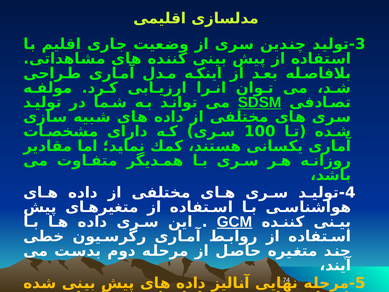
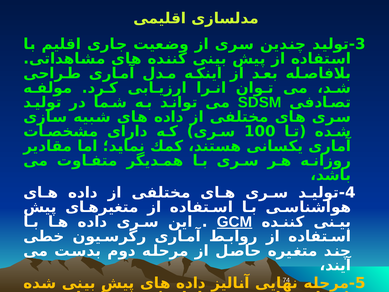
SDSM underline: present -> none (260, 102)
